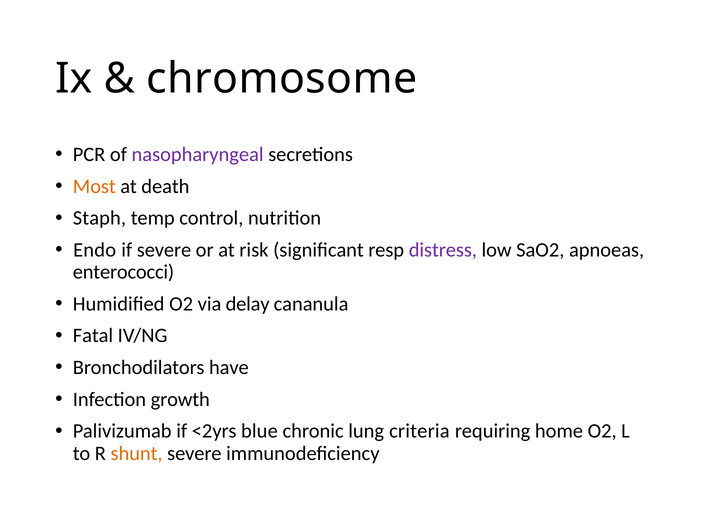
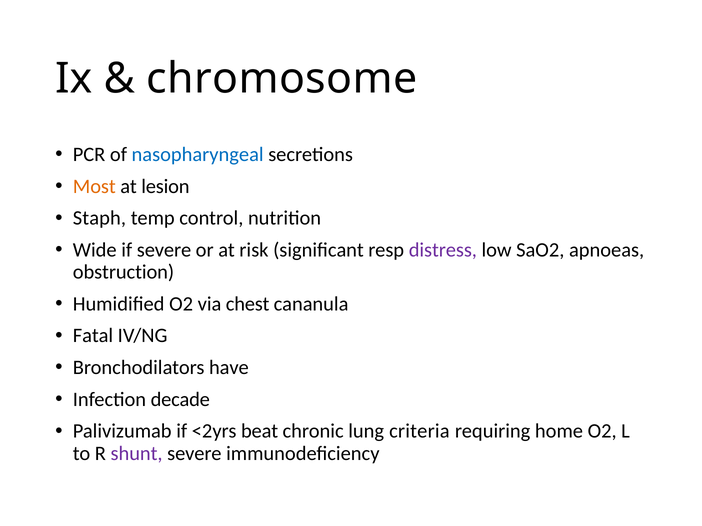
nasopharyngeal colour: purple -> blue (198, 155)
death: death -> lesion (165, 186)
Endo: Endo -> Wide (95, 250)
enterococci: enterococci -> obstruction (123, 272)
delay: delay -> chest (248, 304)
growth: growth -> decade (180, 400)
blue: blue -> beat (260, 432)
shunt colour: orange -> purple (137, 454)
